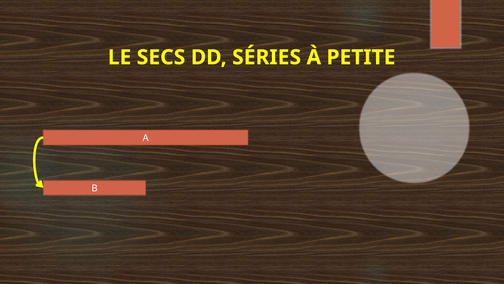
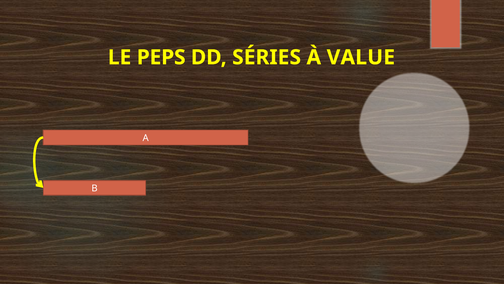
SECS: SECS -> PEPS (161, 57)
PETITE: PETITE -> VALUE (361, 57)
